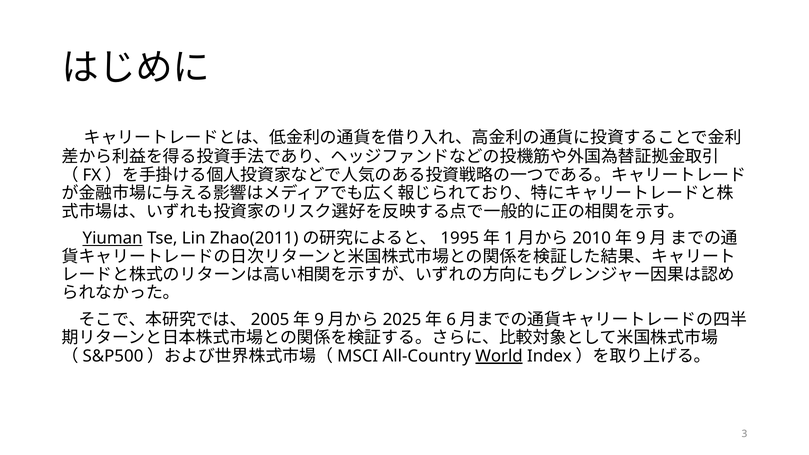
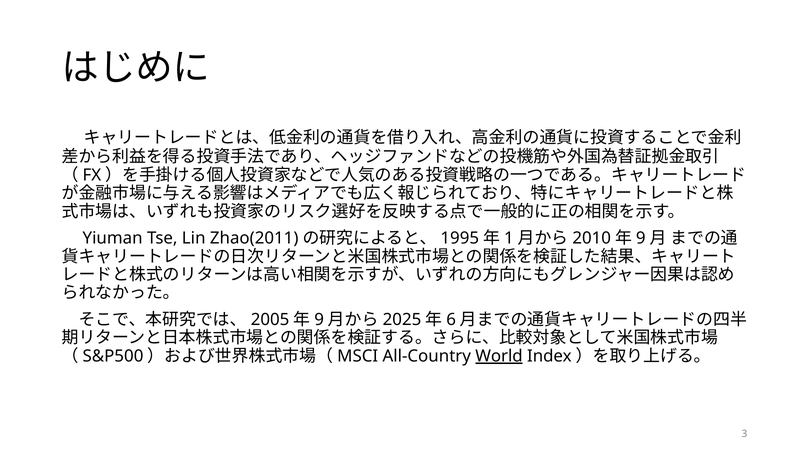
Yiuman underline: present -> none (113, 238)
